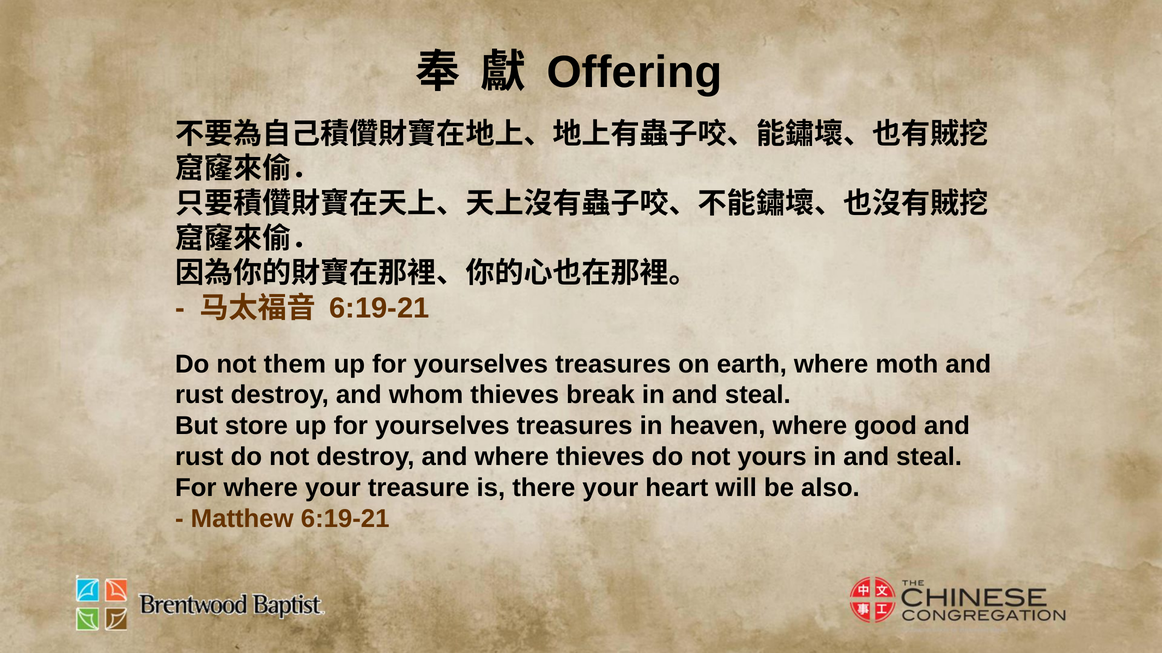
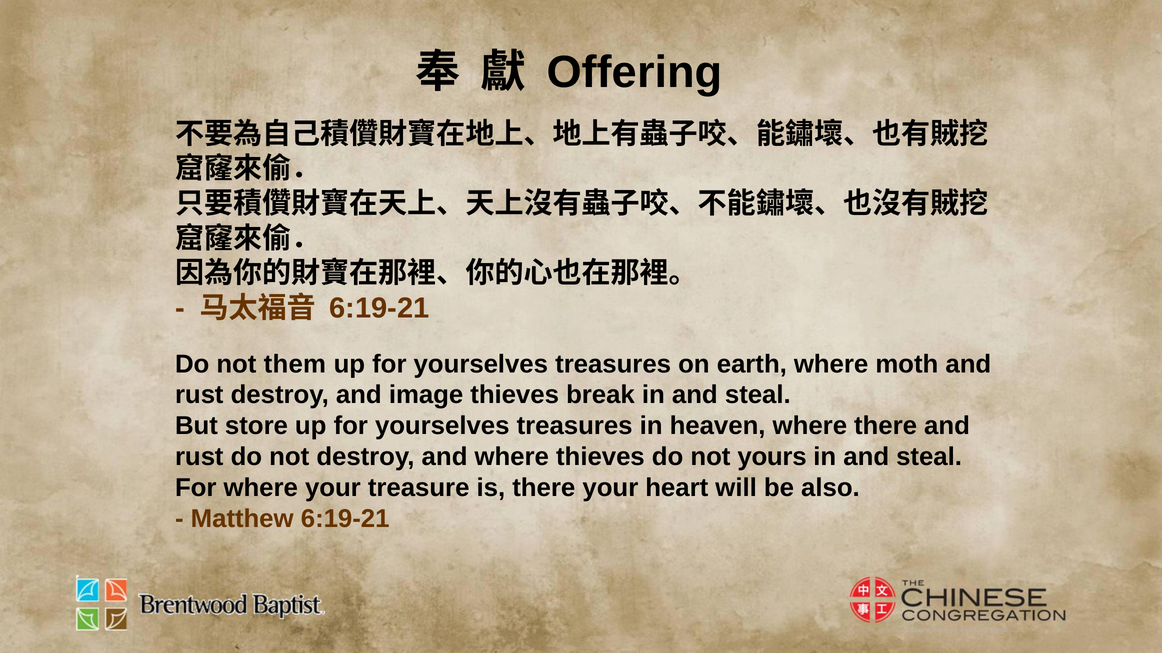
whom: whom -> image (426, 395)
where good: good -> there (886, 426)
